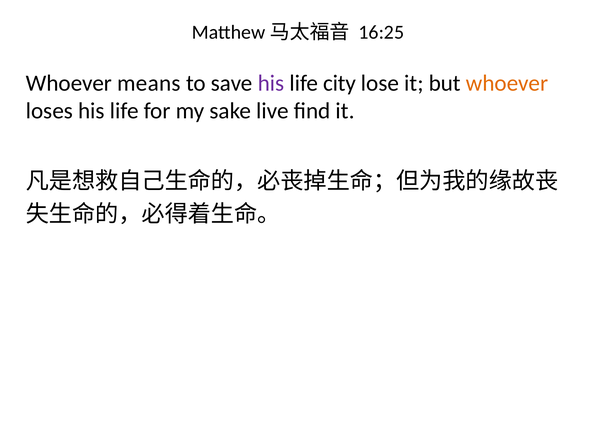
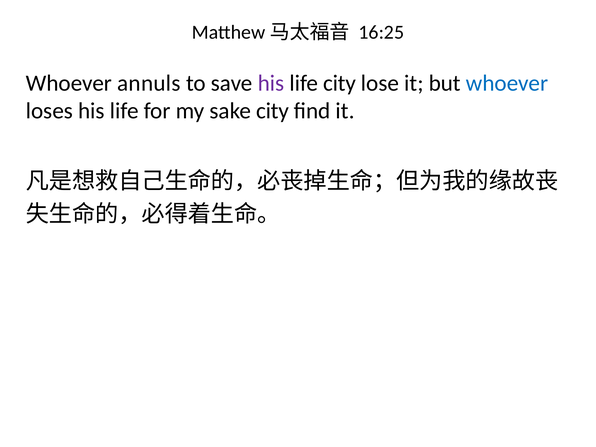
means: means -> annuls (149, 83)
whoever colour: orange -> blue (507, 83)
sake live: live -> city (273, 111)
